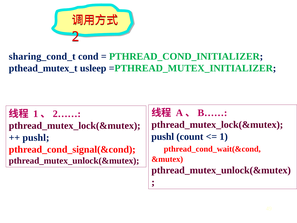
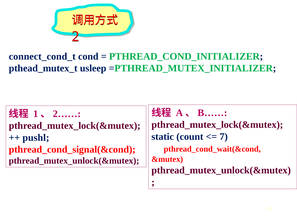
sharing_cond_t: sharing_cond_t -> connect_cond_t (42, 56)
pushl: pushl -> static (163, 136)
1: 1 -> 7 (224, 136)
